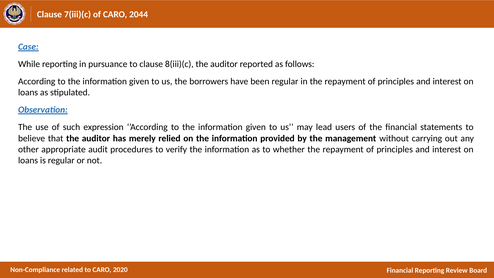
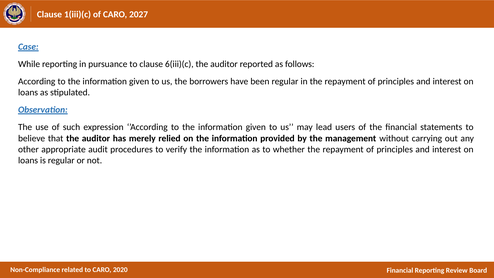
7(iii)(c: 7(iii)(c -> 1(iii)(c (78, 15)
2044: 2044 -> 2027 (139, 15)
8(iii)(c: 8(iii)(c -> 6(iii)(c (179, 64)
